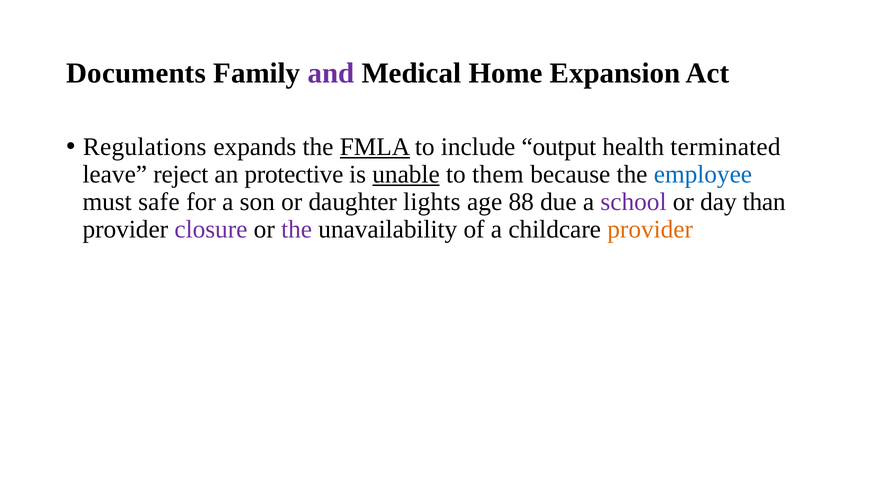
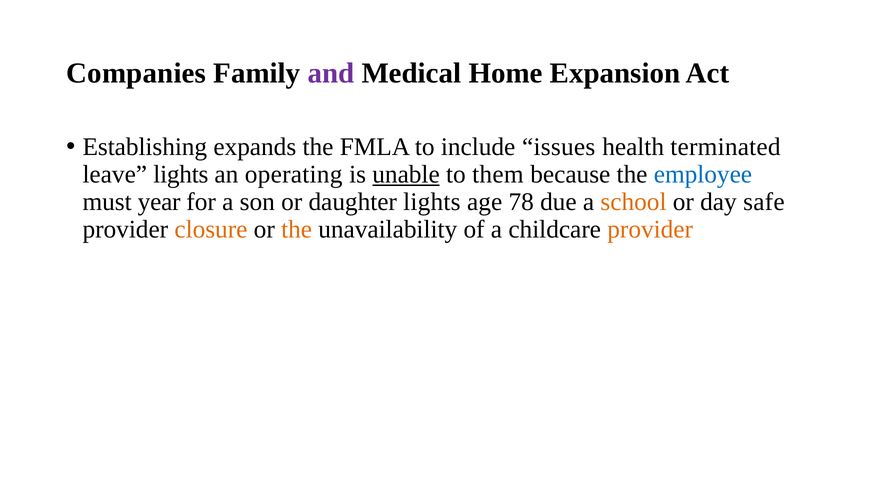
Documents: Documents -> Companies (136, 73)
Regulations: Regulations -> Establishing (145, 147)
FMLA underline: present -> none (375, 147)
output: output -> issues (559, 147)
leave reject: reject -> lights (181, 174)
protective: protective -> operating (294, 174)
safe: safe -> year (159, 202)
88: 88 -> 78 (521, 202)
school colour: purple -> orange (633, 202)
than: than -> safe (764, 202)
closure colour: purple -> orange (211, 229)
the colour: purple -> orange (297, 229)
